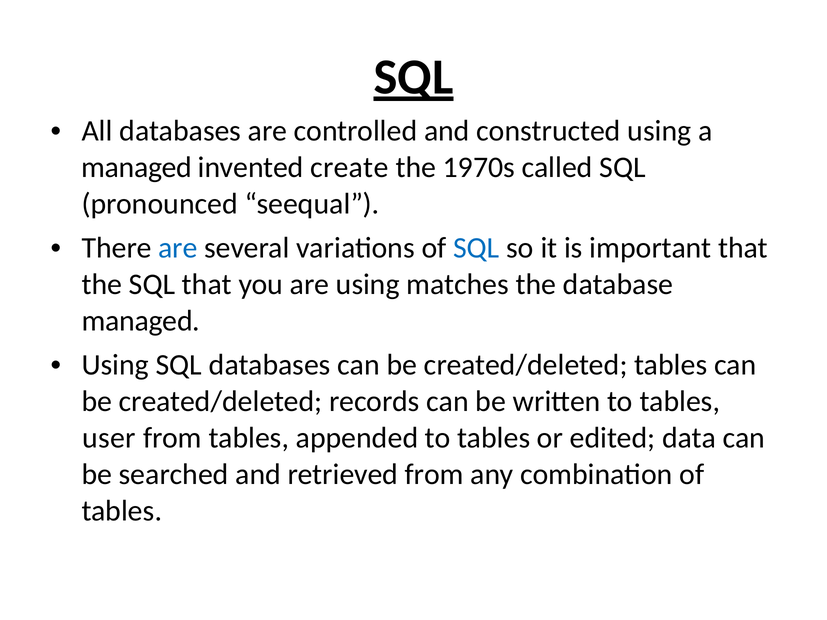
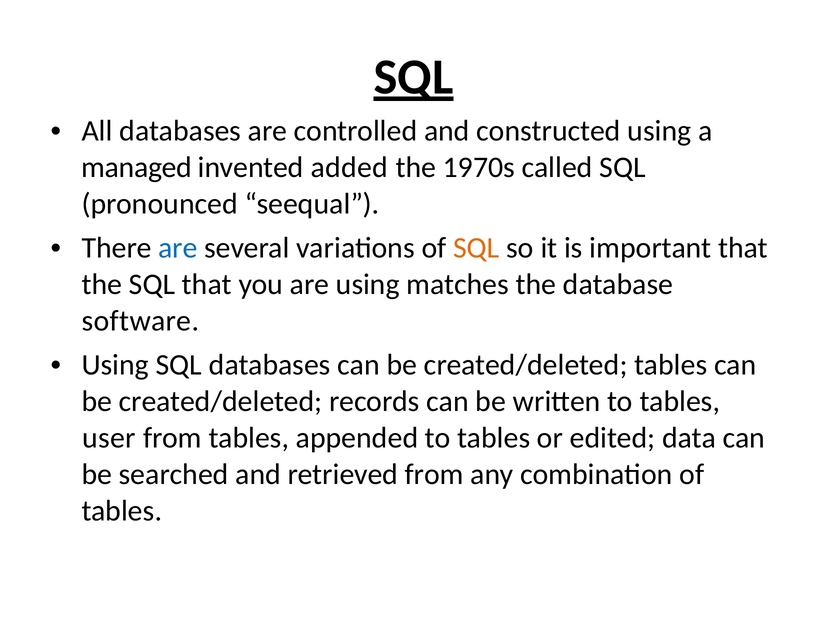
create: create -> added (349, 168)
SQL colour: blue -> orange (476, 248)
managed: managed -> software (141, 321)
